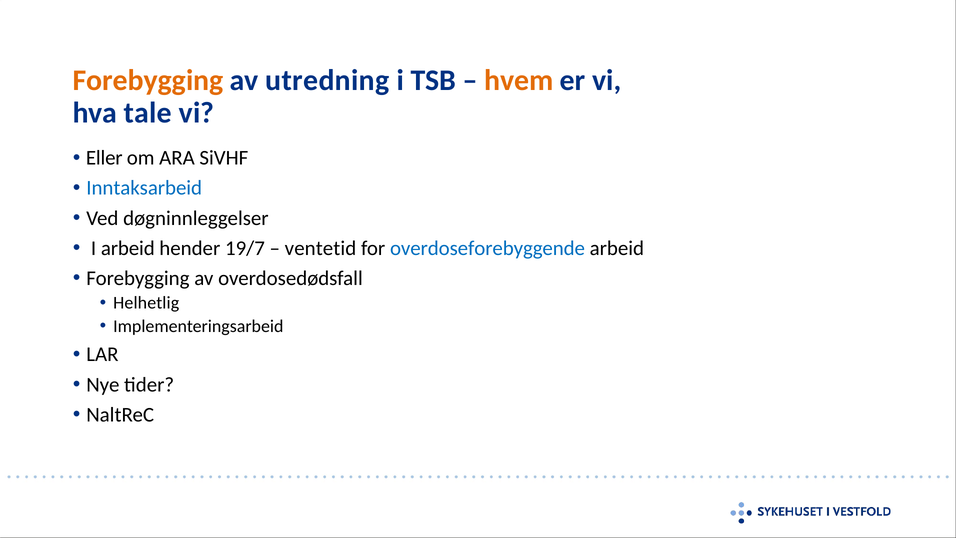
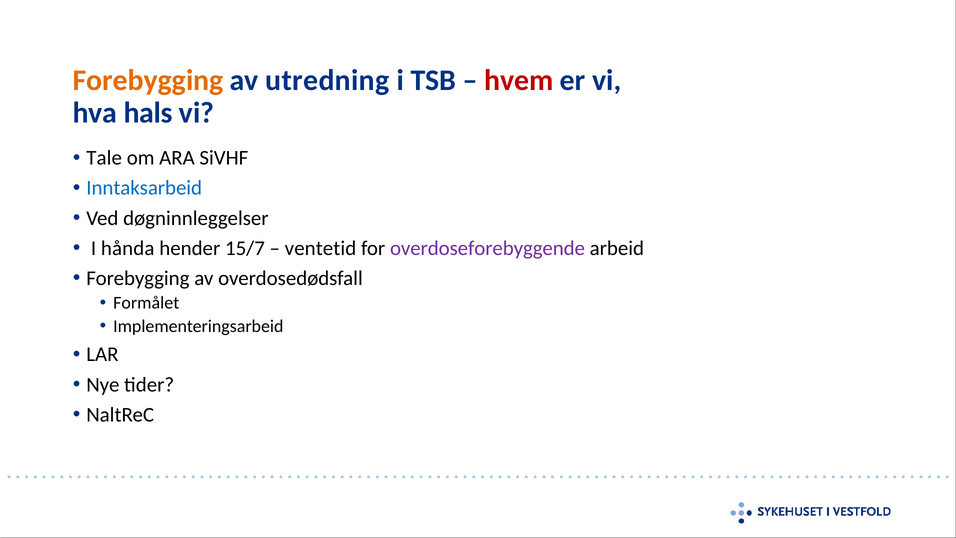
hvem colour: orange -> red (519, 80)
tale: tale -> hals (148, 113)
Eller: Eller -> Tale (104, 158)
I arbeid: arbeid -> hånda (128, 248)
19/7: 19/7 -> 15/7 (245, 248)
overdoseforebyggende colour: blue -> purple (488, 248)
Helhetlig: Helhetlig -> Formålet (146, 303)
